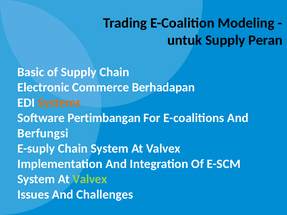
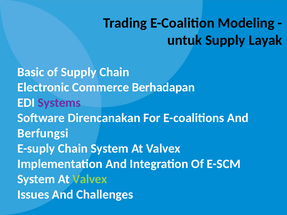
Peran: Peran -> Layak (265, 40)
Systems colour: orange -> purple (59, 103)
Pertimbangan: Pertimbangan -> Direncanakan (104, 118)
